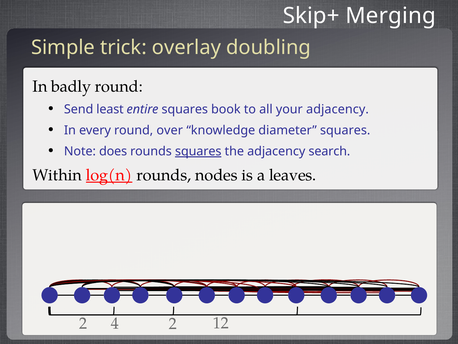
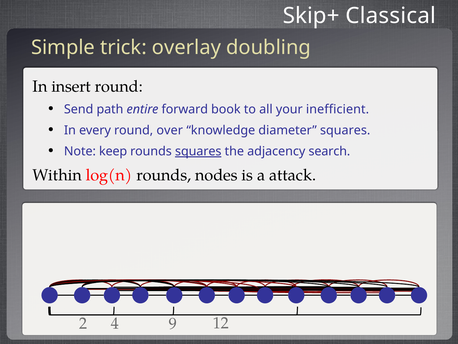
Merging: Merging -> Classical (391, 16)
badly: badly -> insert (71, 86)
least: least -> path (110, 109)
entire squares: squares -> forward (185, 109)
your adjacency: adjacency -> inefficient (337, 109)
does: does -> keep (113, 151)
log(n underline: present -> none (109, 175)
leaves: leaves -> attack (293, 175)
2 2: 2 -> 9 (173, 323)
